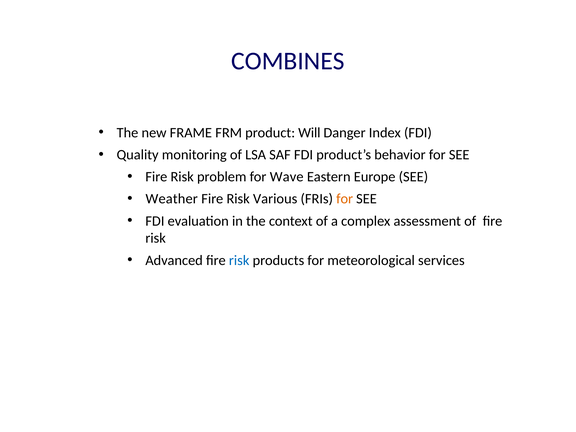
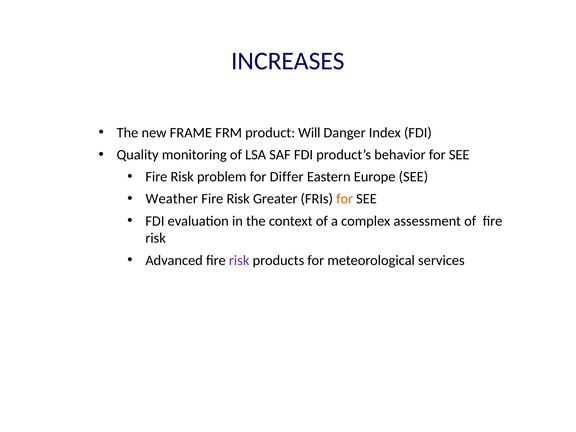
COMBINES: COMBINES -> INCREASES (288, 61)
Wave: Wave -> Differ (287, 177)
Various: Various -> Greater (275, 199)
risk colour: blue -> purple (239, 260)
